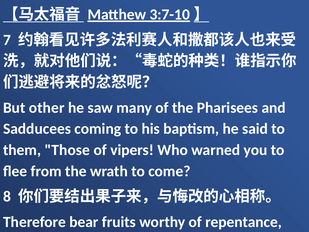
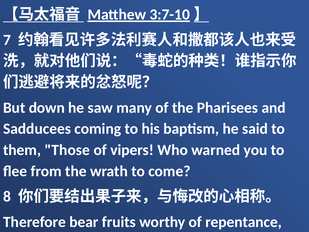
other: other -> down (47, 108)
